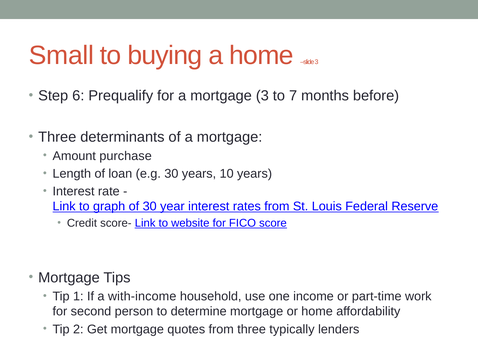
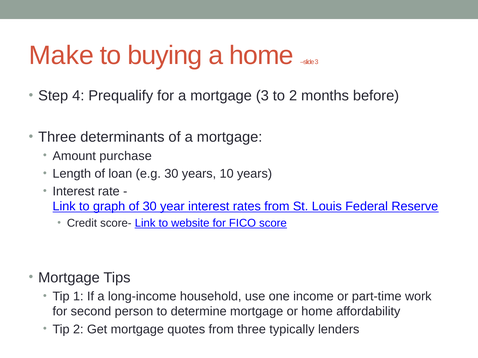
Small: Small -> Make (61, 56)
6: 6 -> 4 (78, 96)
to 7: 7 -> 2 (293, 96)
with-income: with-income -> long-income (142, 297)
